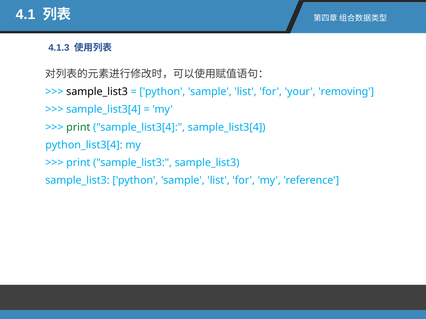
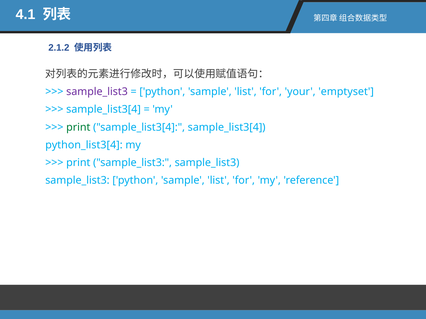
4.1.3: 4.1.3 -> 2.1.2 (59, 48)
sample_list3 colour: black -> purple (97, 92)
removing: removing -> emptyset (346, 92)
